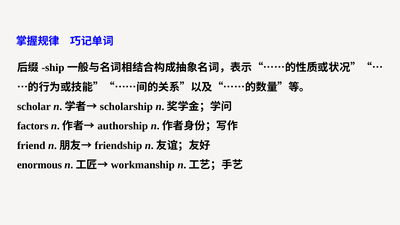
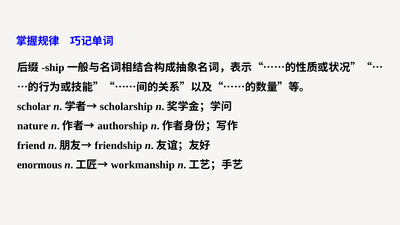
factors: factors -> nature (33, 126)
